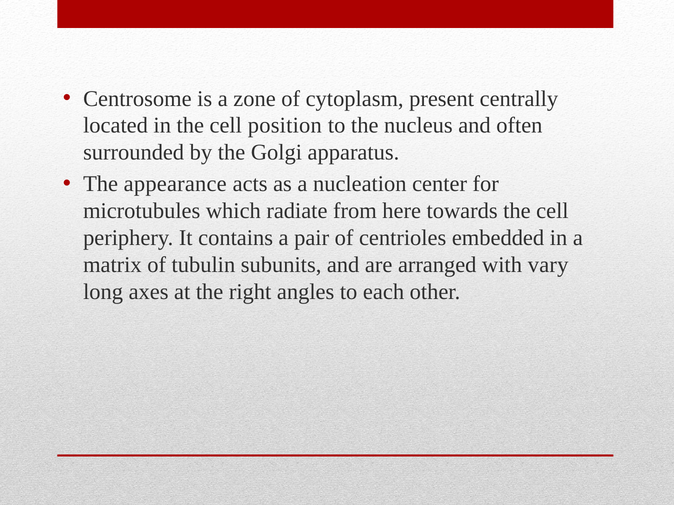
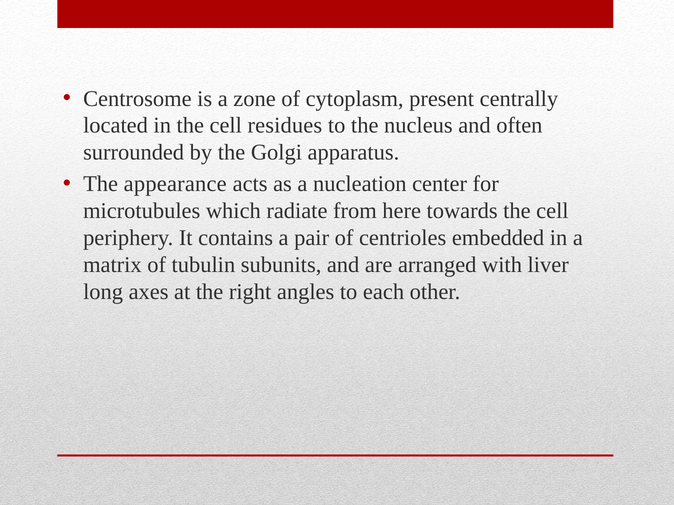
position: position -> residues (285, 126)
vary: vary -> liver (548, 265)
